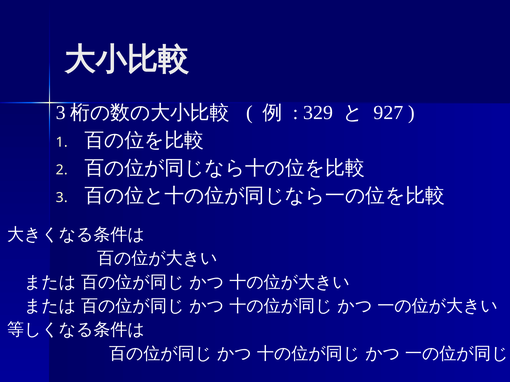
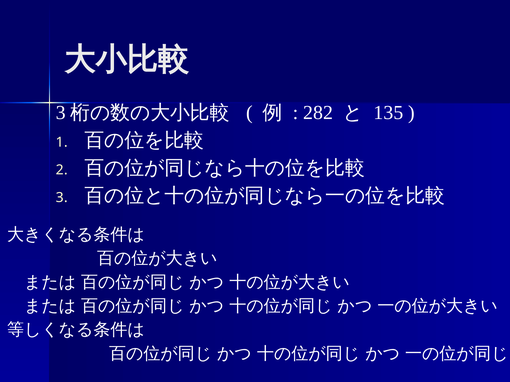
329: 329 -> 282 (318, 113)
927: 927 -> 135 (389, 113)
